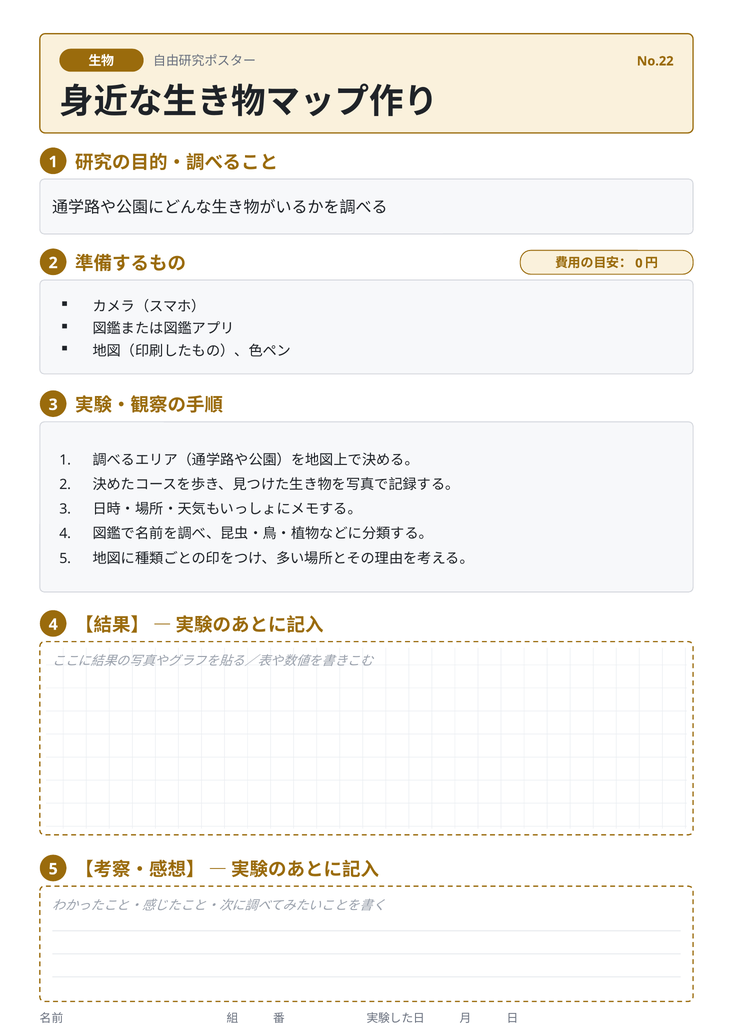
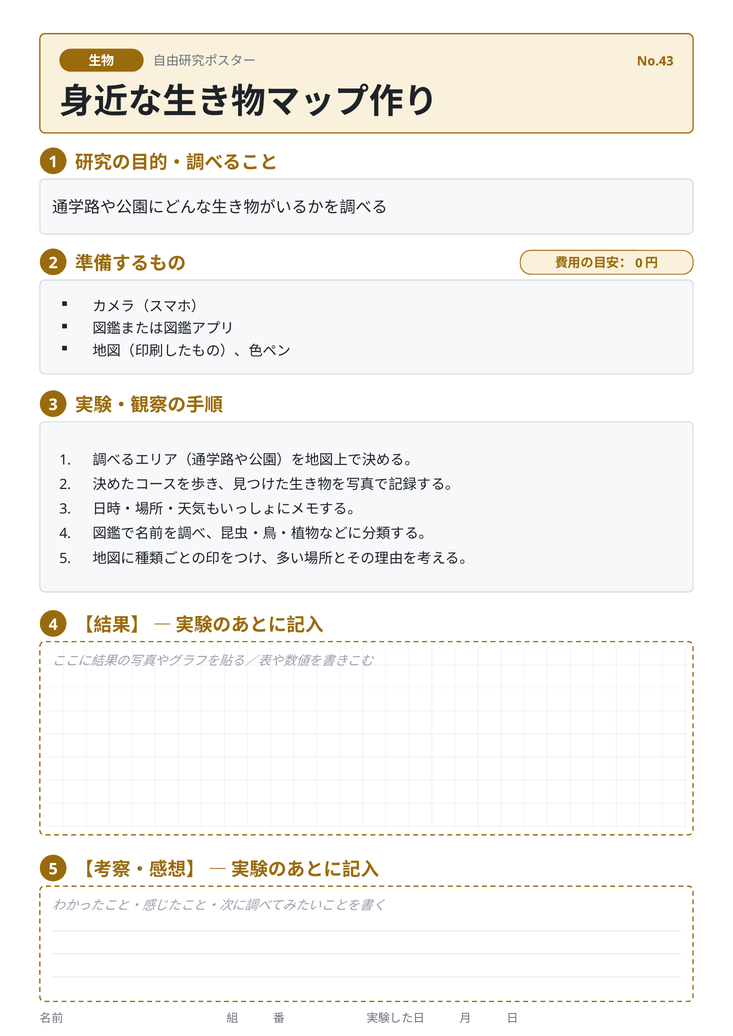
No.22: No.22 -> No.43 (655, 61)
